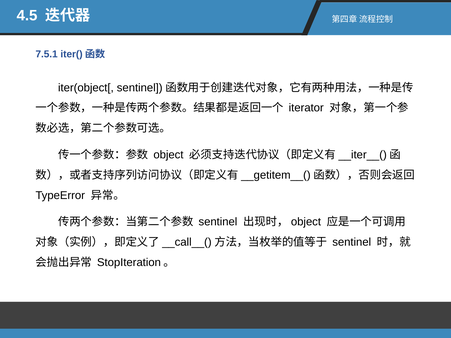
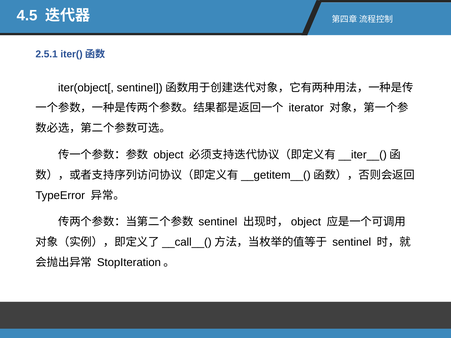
7.5.1: 7.5.1 -> 2.5.1 (47, 54)
